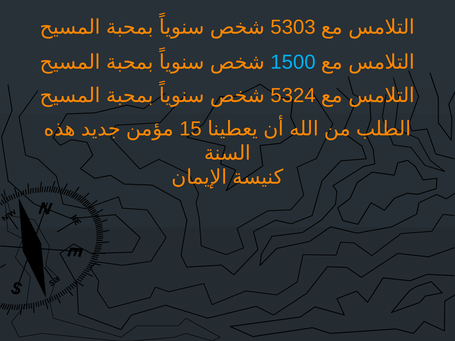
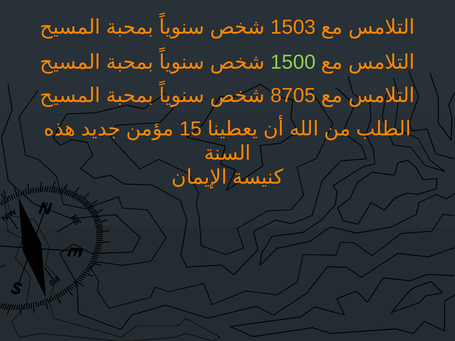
5303: 5303 -> 1503 (293, 27)
1500 colour: light blue -> light green (293, 62)
5324: 5324 -> 8705 (293, 95)
